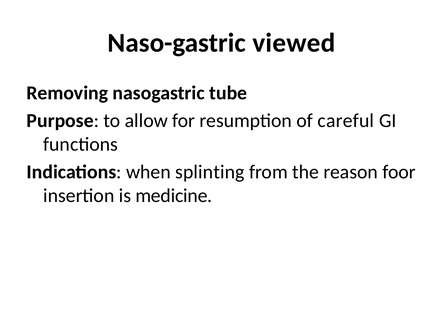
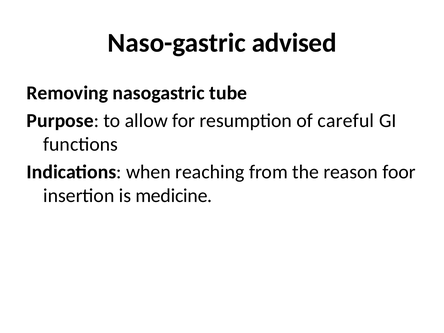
viewed: viewed -> advised (294, 43)
splinting: splinting -> reaching (210, 172)
